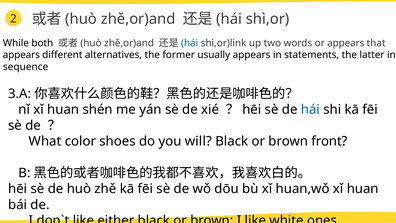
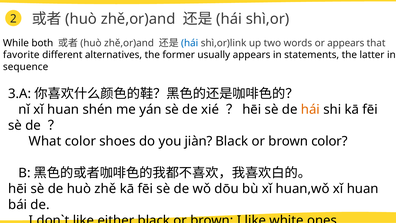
appears: appears -> favorite (21, 55)
hái colour: blue -> orange (310, 109)
will: will -> jiàn (199, 141)
brown front: front -> color (329, 141)
